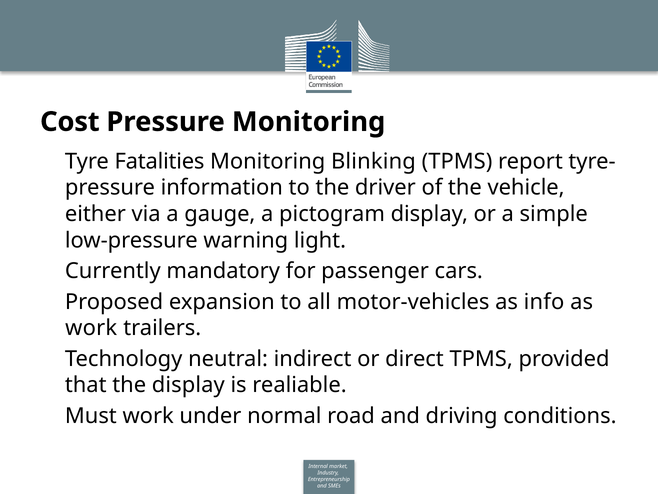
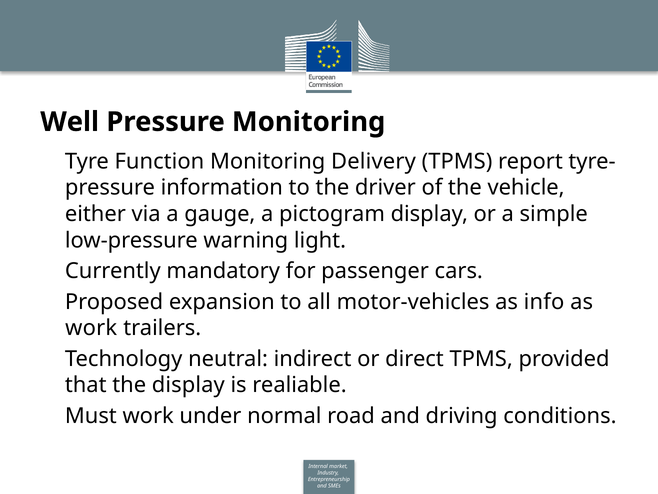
Cost: Cost -> Well (70, 122)
Fatalities: Fatalities -> Function (159, 161)
Blinking: Blinking -> Delivery (373, 161)
